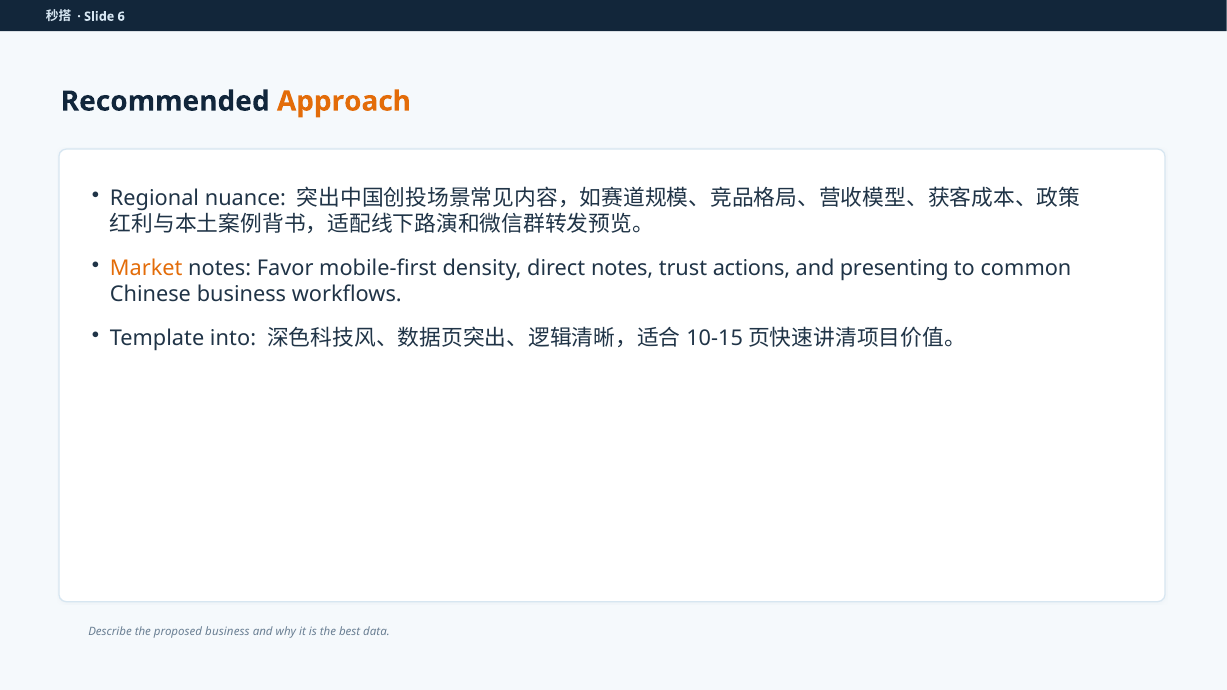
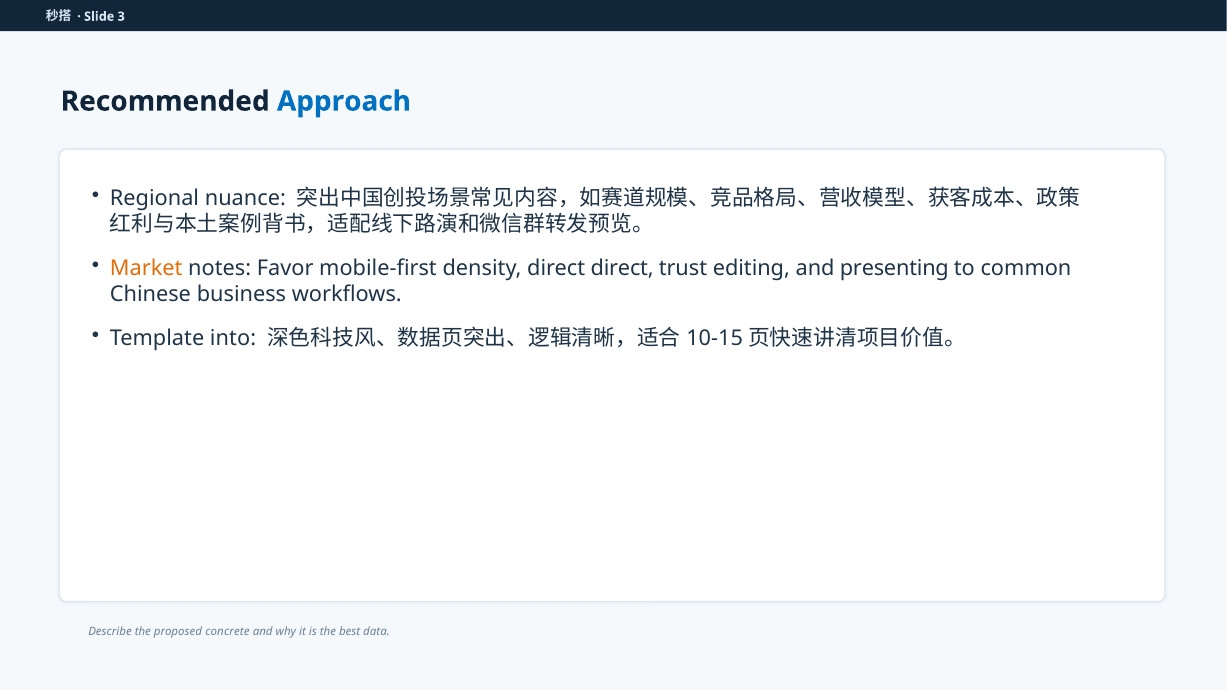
6: 6 -> 3 (121, 17)
Approach colour: orange -> blue (344, 101)
direct notes: notes -> direct (622, 269)
actions: actions -> editing (751, 269)
proposed business: business -> concrete (227, 632)
